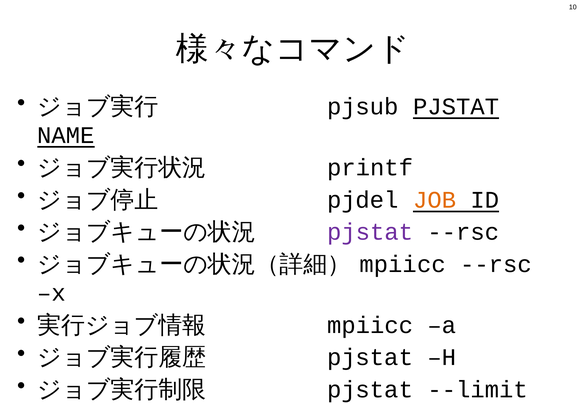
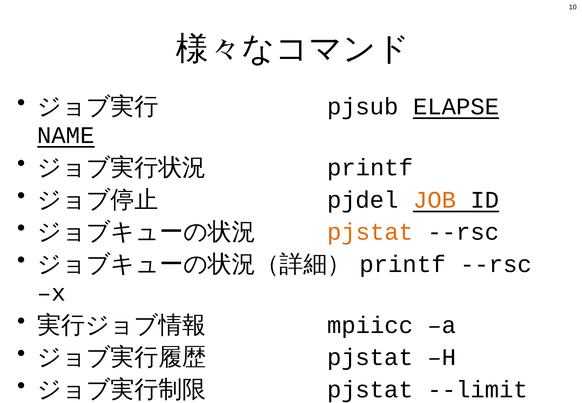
pjsub PJSTAT: PJSTAT -> ELAPSE (456, 107)
pjstat colour: purple -> orange (370, 232)
mpiicc: mpiicc -> printf (403, 264)
